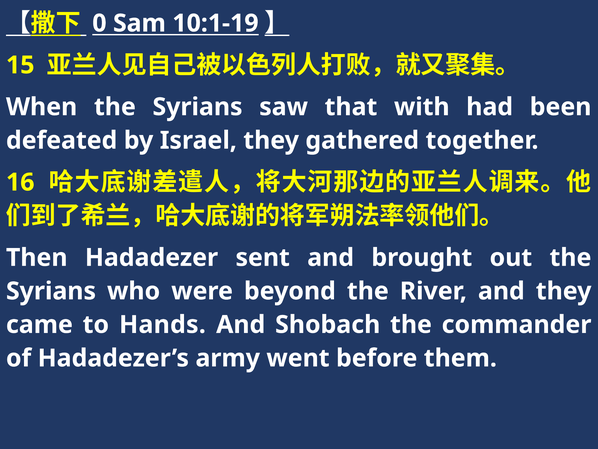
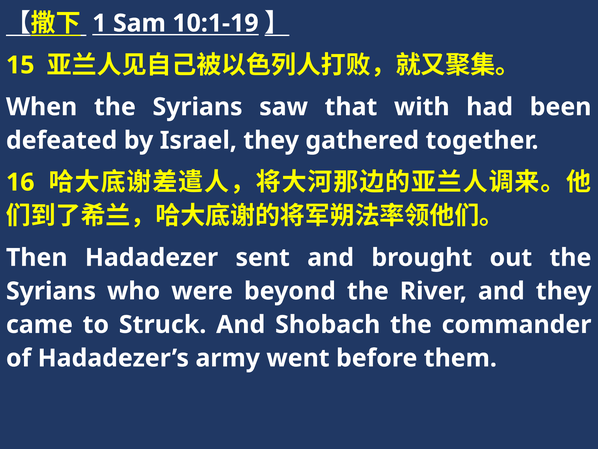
0: 0 -> 1 (99, 23)
Hands: Hands -> Struck (163, 324)
